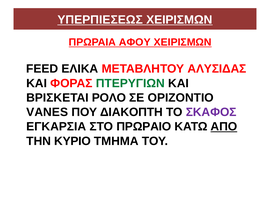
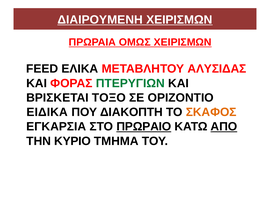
ΥΠΕΡΠΙΕΣΕΩΣ: ΥΠΕΡΠΙΕΣΕΩΣ -> ΔΙΑΙΡΟΥΜΕΝΗ (100, 20)
ΑΦΟΥ: ΑΦΟΥ -> ΟΜΩΣ (135, 42)
ΡΟΛΟ: ΡΟΛΟ -> ΤΟΞΟ (109, 97)
VANES: VANES -> ΕΙΔΙΚΑ (47, 112)
ΣΚΑΦΟΣ colour: purple -> orange (211, 112)
ΠΡΩΡΑΙΟ underline: none -> present (144, 126)
